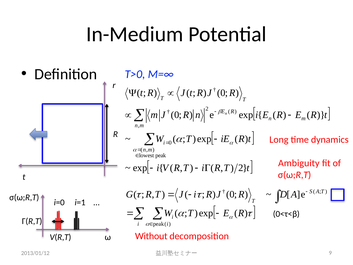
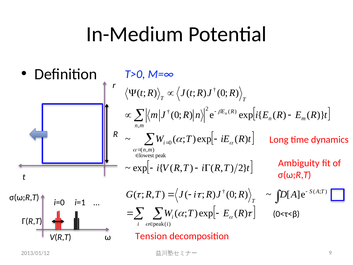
Without: Without -> Tension (151, 236)
